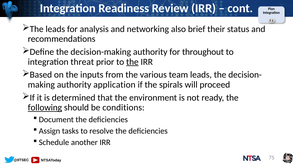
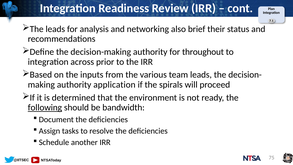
threat: threat -> across (82, 62)
the underline: present -> none (132, 62)
conditions: conditions -> bandwidth (124, 107)
